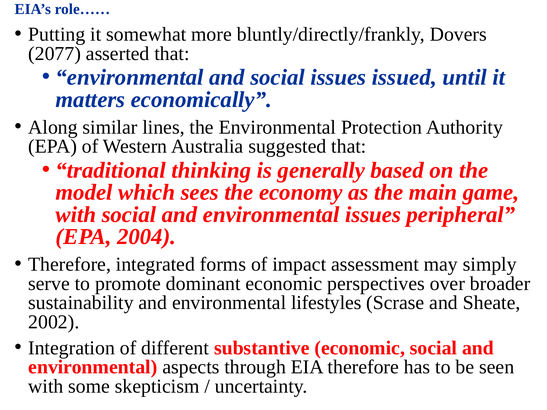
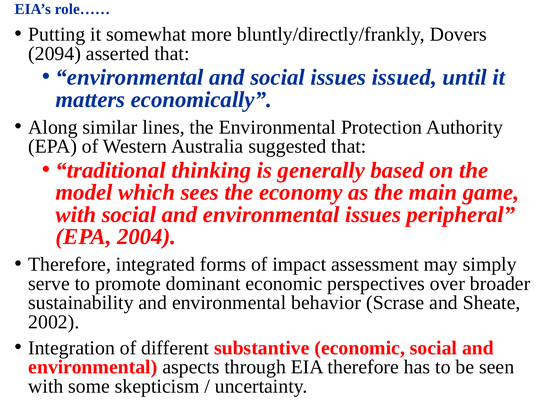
2077: 2077 -> 2094 (55, 54)
lifestyles: lifestyles -> behavior (326, 303)
